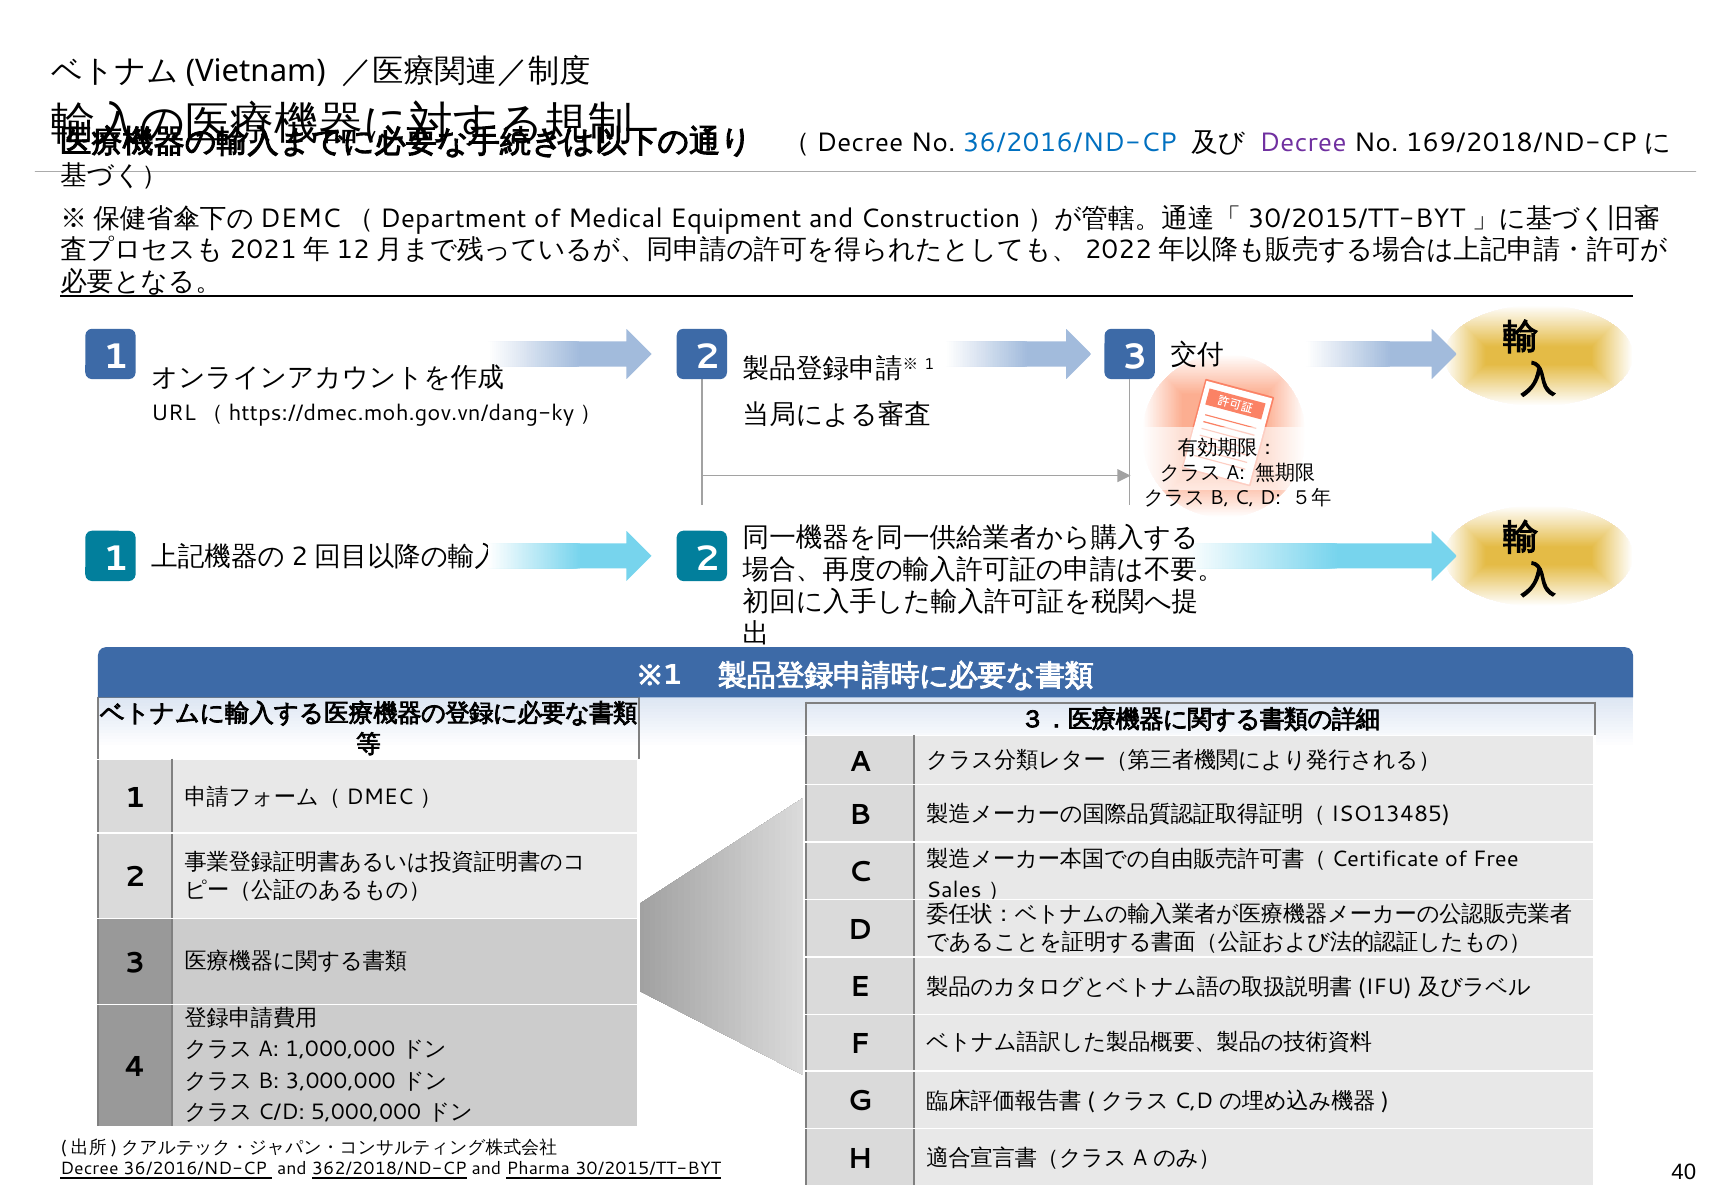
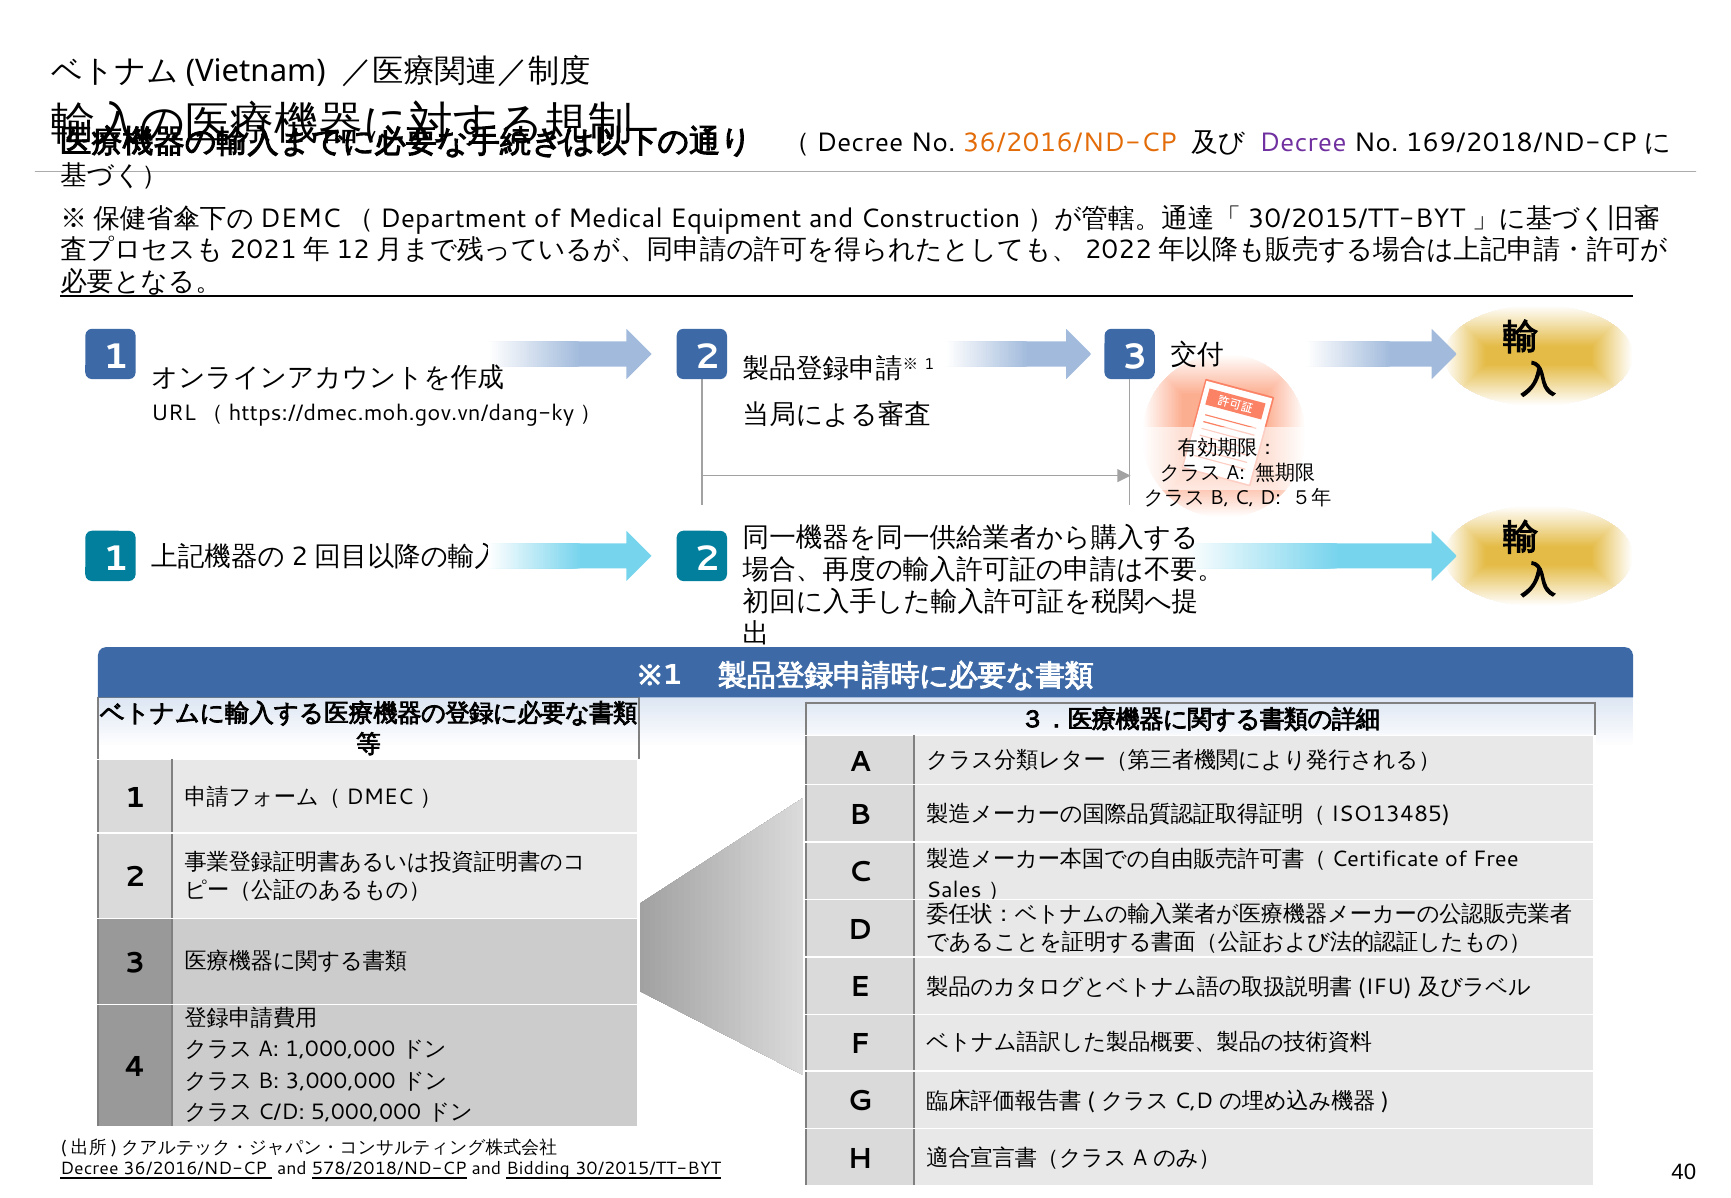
36/2016/ND-CP colour: blue -> orange (1070, 143)
362/2018/ND-CP: 362/2018/ND-CP -> 578/2018/ND-CP (389, 1169)
Pharma: Pharma -> Bidding (538, 1169)
